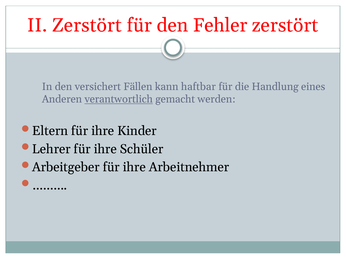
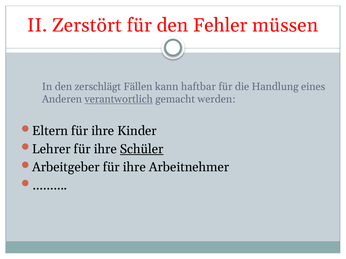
Fehler zerstört: zerstört -> müssen (285, 25)
versichert: versichert -> zerschlägt (98, 87)
Schüler underline: none -> present (142, 149)
